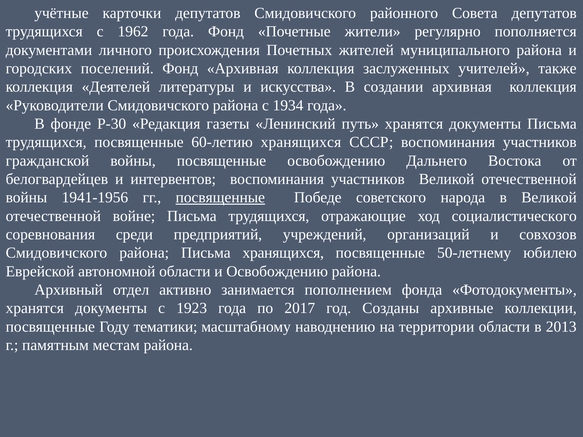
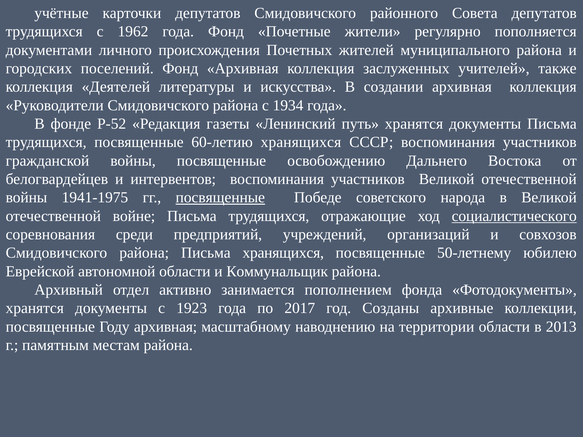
Р-30: Р-30 -> Р-52 (112, 124)
1941-1956: 1941-1956 -> 1941-1975 (95, 198)
социалистического underline: none -> present (514, 216)
и Освобождению: Освобождению -> Коммунальщик (277, 272)
Году тематики: тематики -> архивная (166, 327)
